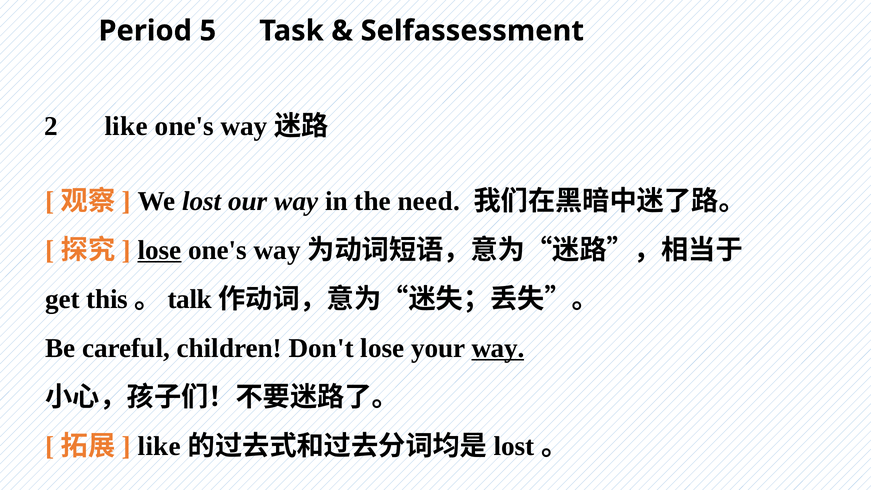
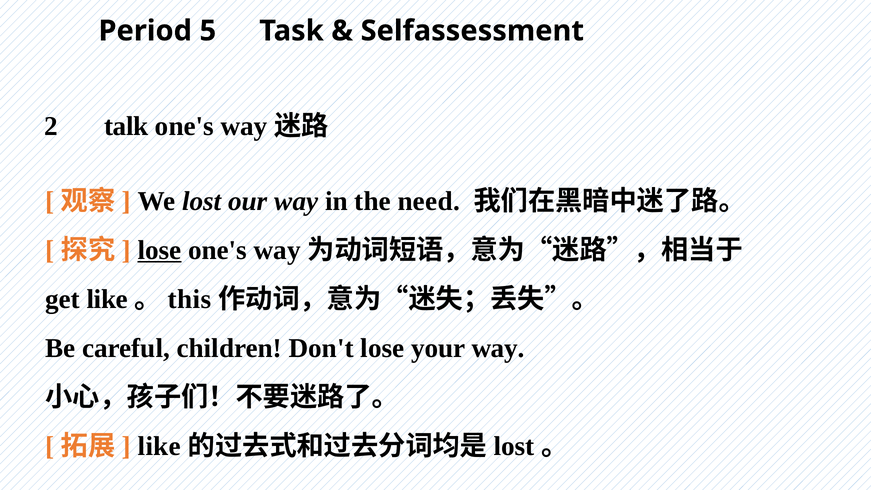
2 like: like -> talk (126, 126)
this: this -> like (107, 299)
talk: talk -> this (190, 299)
way underline: present -> none (498, 348)
